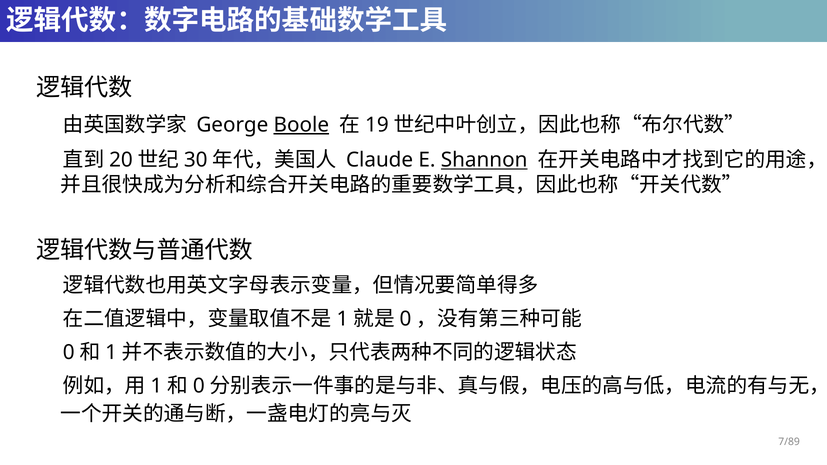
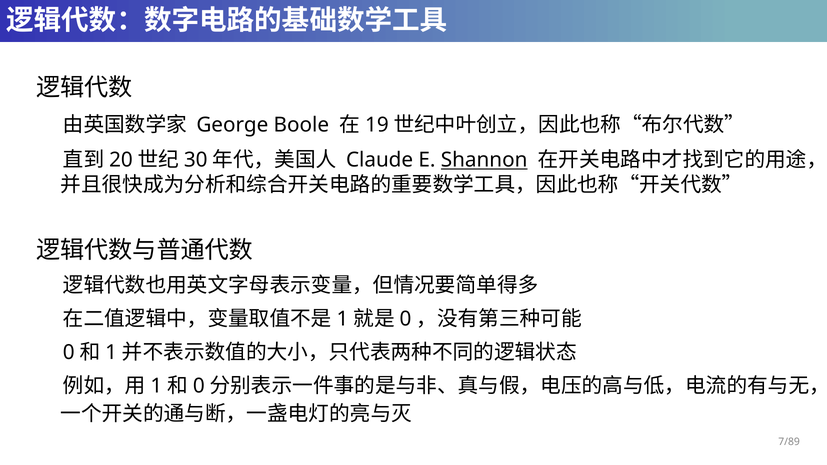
Boole underline: present -> none (301, 125)
